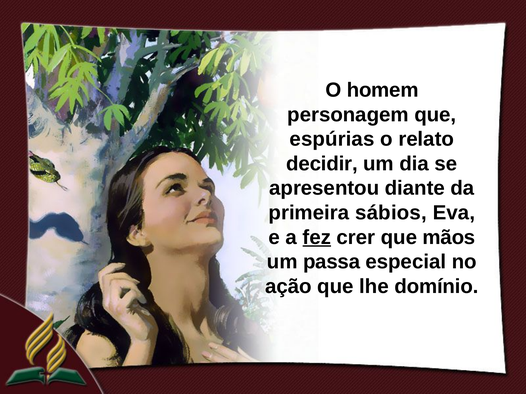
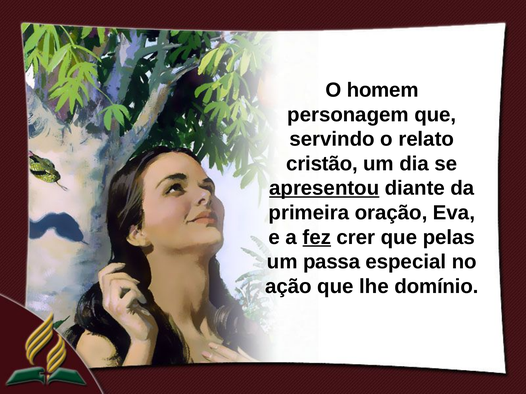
espúrias: espúrias -> servindo (332, 139)
decidir: decidir -> cristão (322, 164)
apresentou underline: none -> present (324, 188)
sábios: sábios -> oração (391, 213)
mãos: mãos -> pelas (449, 238)
